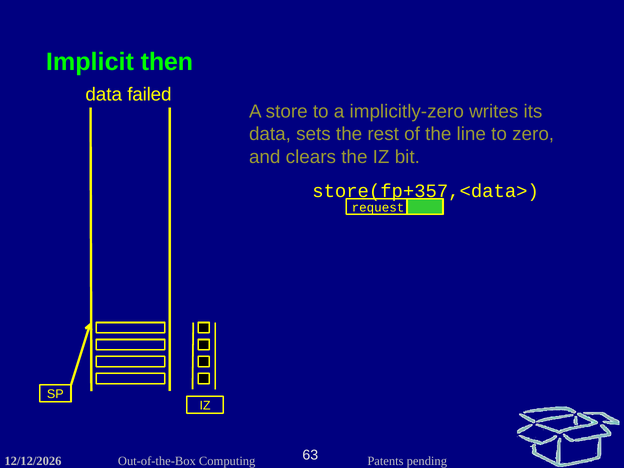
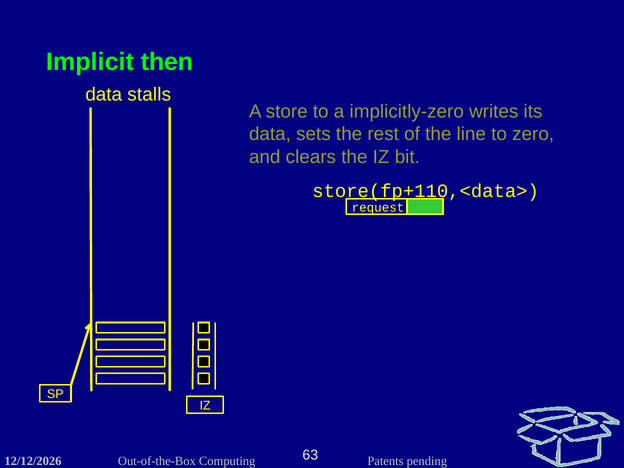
failed: failed -> stalls (149, 95)
store(fp+357,<data>: store(fp+357,<data> -> store(fp+110,<data> (426, 191)
